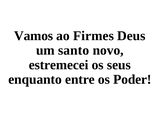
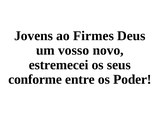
Vamos: Vamos -> Jovens (34, 36)
santo: santo -> vosso (74, 50)
enquanto: enquanto -> conforme (35, 79)
